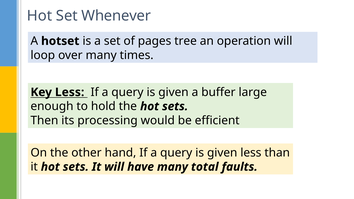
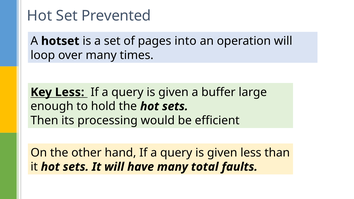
Whenever: Whenever -> Prevented (116, 16)
tree: tree -> into (186, 41)
